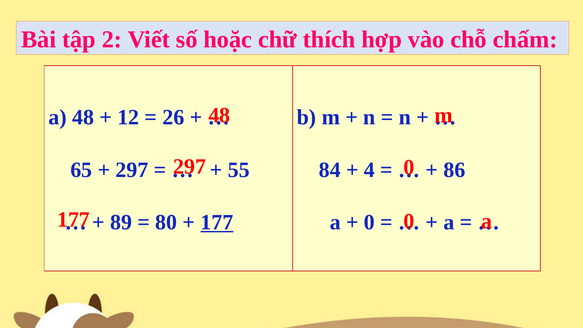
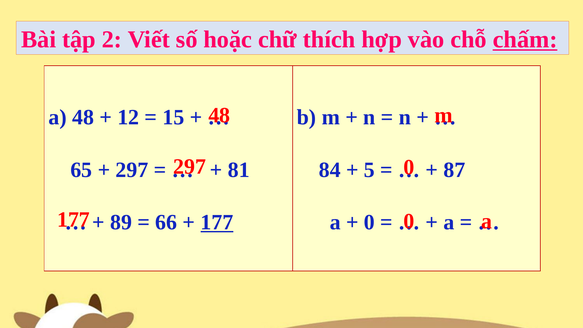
chấm underline: none -> present (525, 40)
26: 26 -> 15 (174, 117)
55: 55 -> 81 (239, 170)
4: 4 -> 5 (369, 170)
86: 86 -> 87 (454, 170)
80: 80 -> 66 (166, 222)
